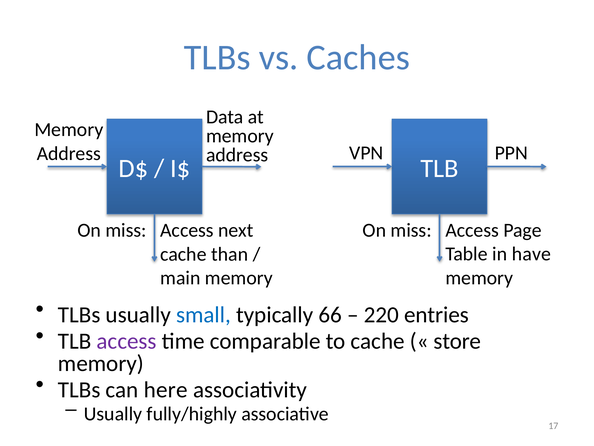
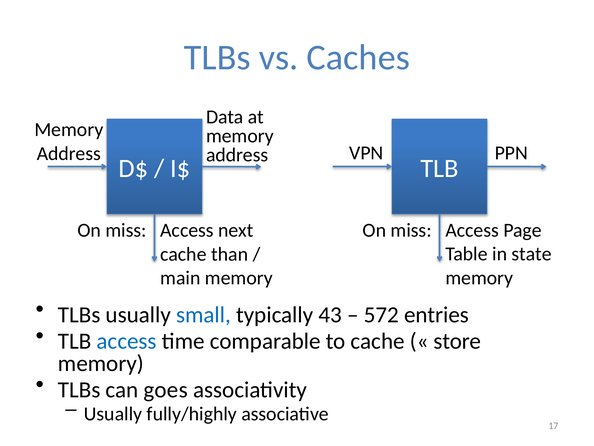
have: have -> state (532, 254)
66: 66 -> 43 (330, 315)
220: 220 -> 572 (381, 315)
access colour: purple -> blue (127, 341)
here: here -> goes (166, 390)
